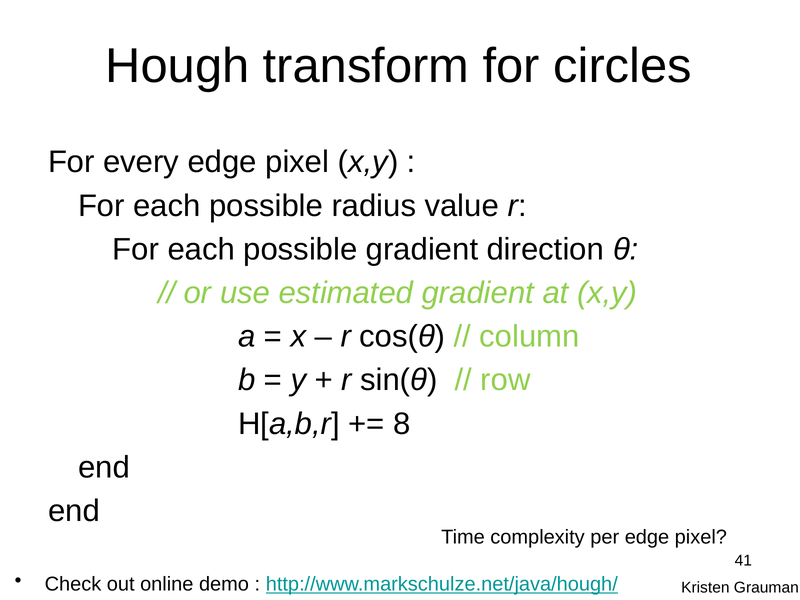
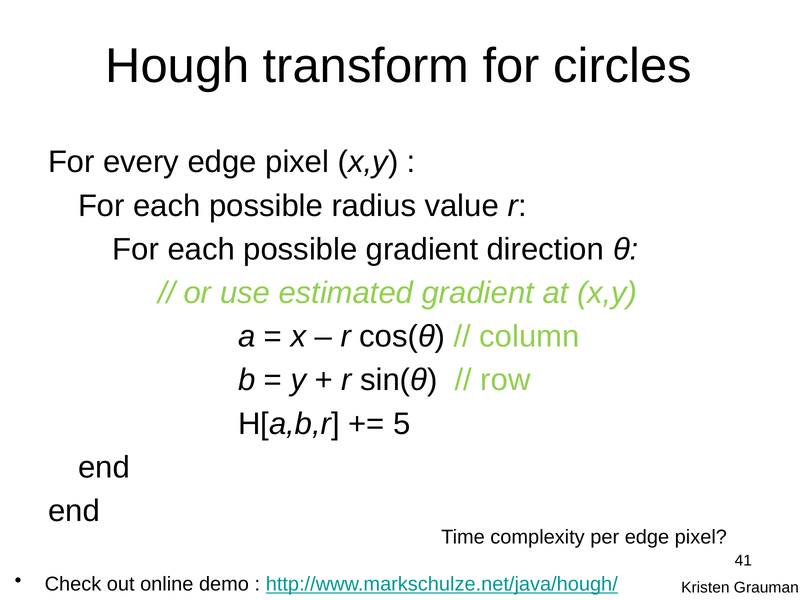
8: 8 -> 5 (402, 424)
